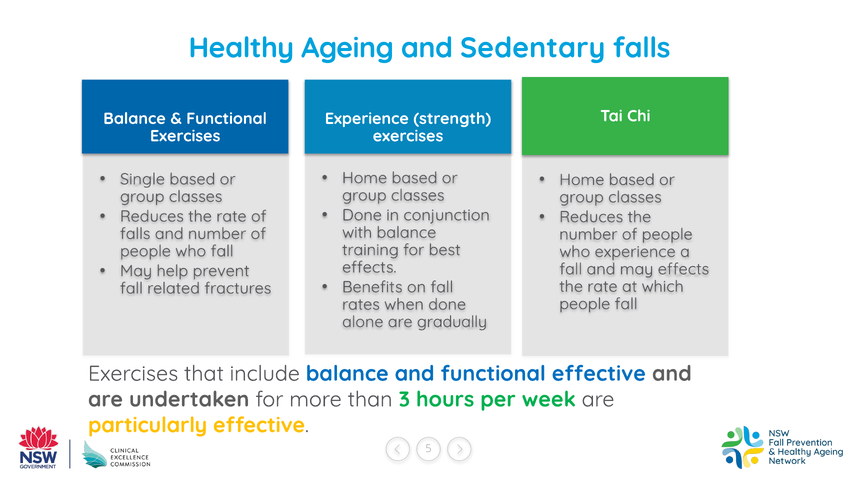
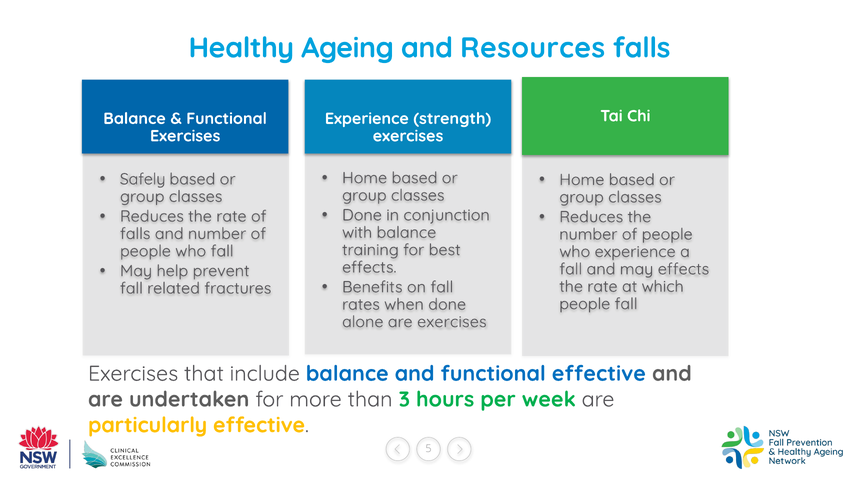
Sedentary: Sedentary -> Resources (533, 48)
Single: Single -> Safely (143, 179)
are gradually: gradually -> exercises (452, 322)
